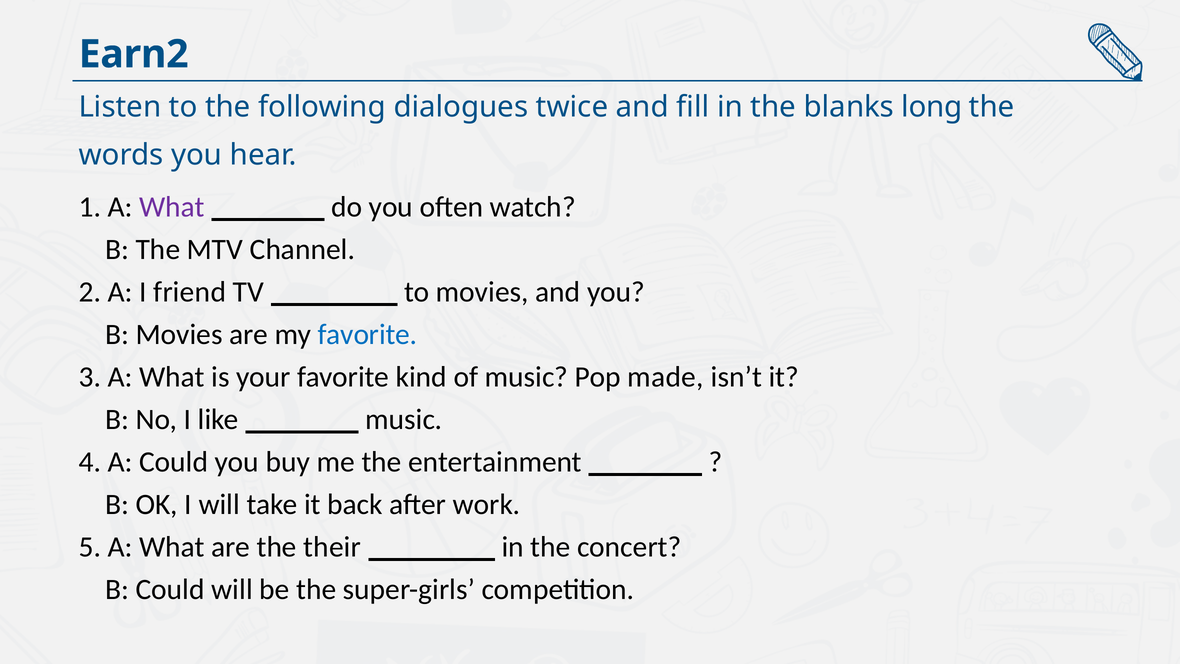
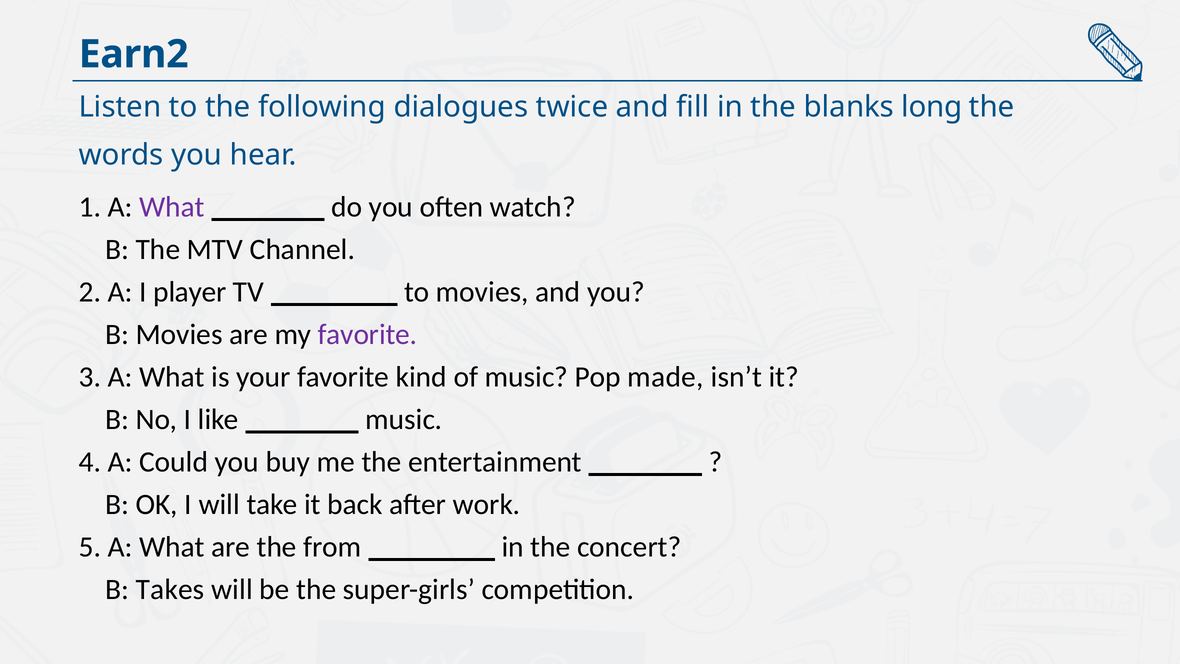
friend: friend -> player (190, 292)
favorite colour: blue -> purple (367, 334)
their: their -> from (332, 547)
B Could: Could -> Takes (170, 589)
